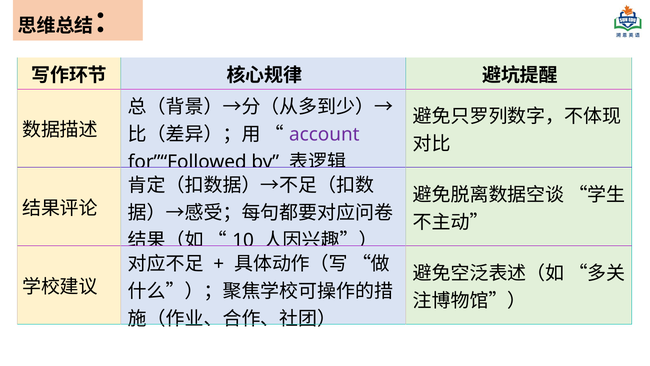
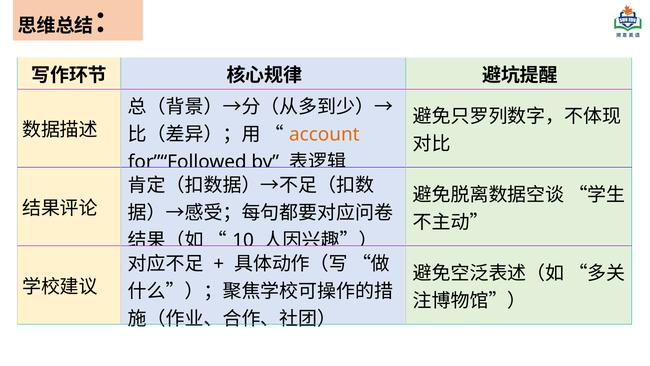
account colour: purple -> orange (324, 134)
